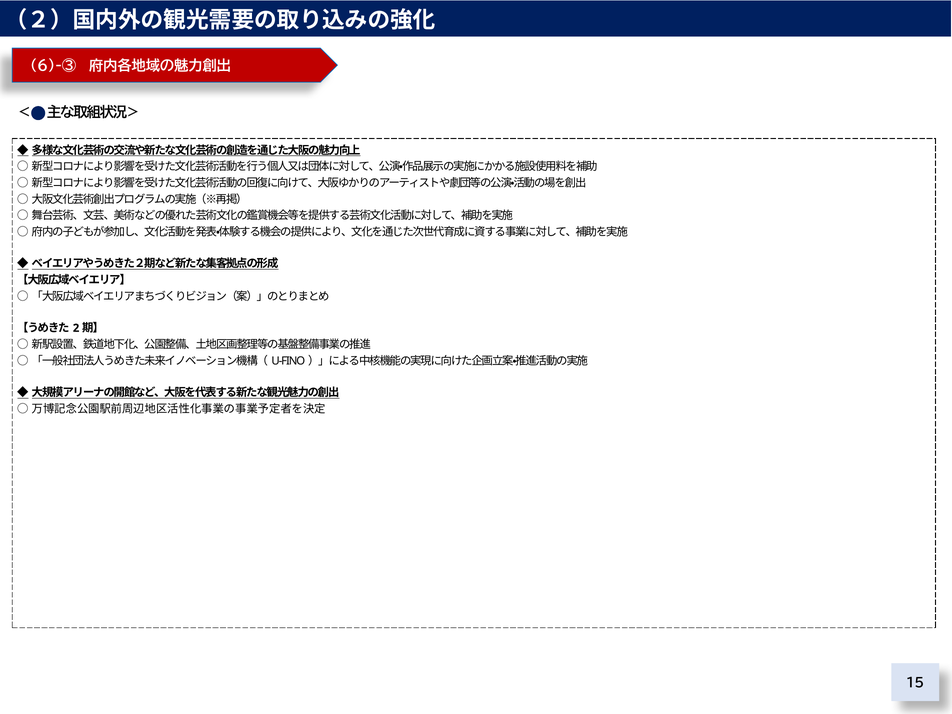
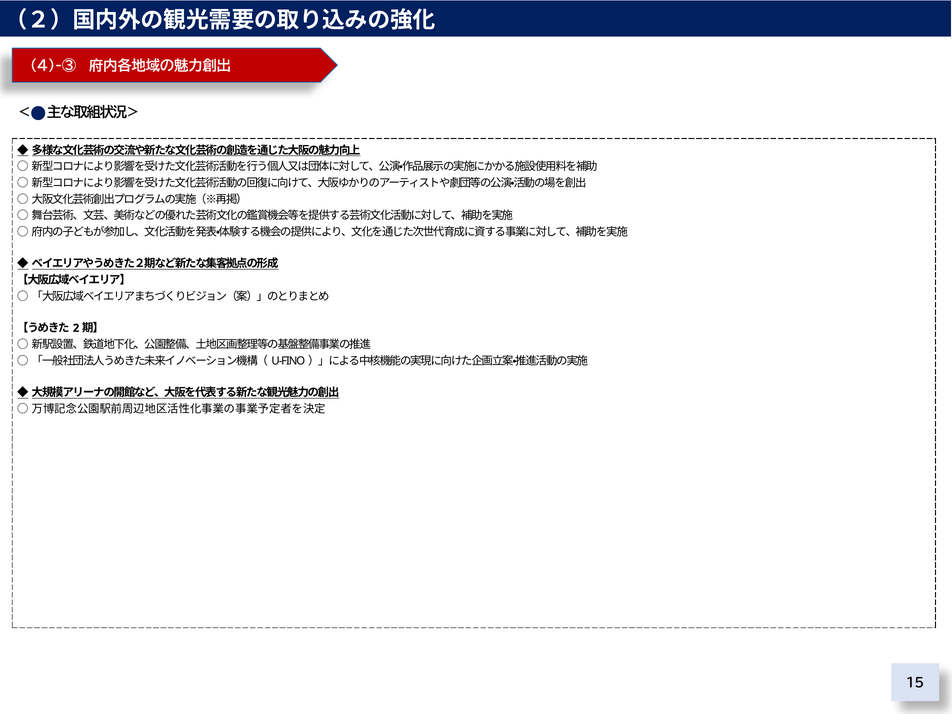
6)-③: 6)-③ -> 4)-③ (53, 66)
